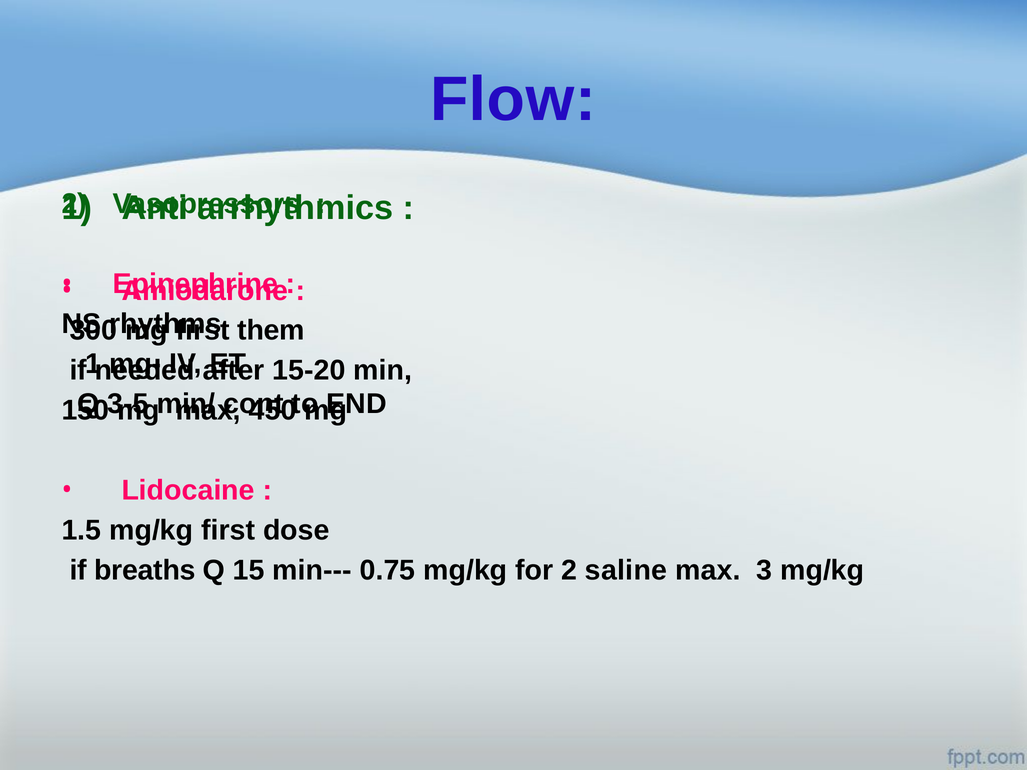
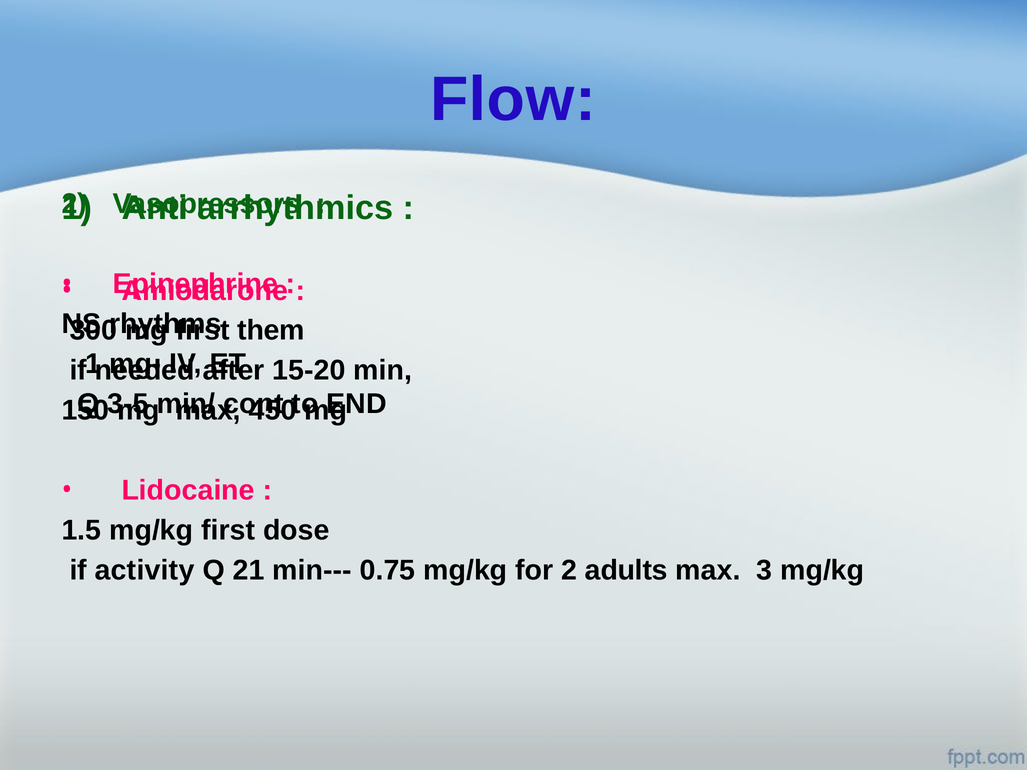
breaths: breaths -> activity (145, 570)
15: 15 -> 21 (249, 570)
saline: saline -> adults (626, 570)
